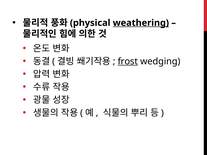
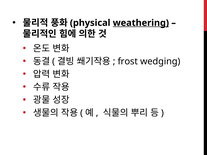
frost underline: present -> none (128, 61)
